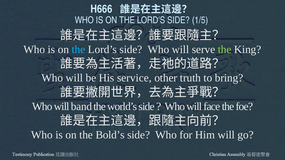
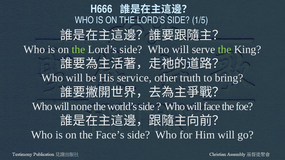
the colour: light blue -> light green (78, 50)
band: band -> none (81, 107)
Bold’s: Bold’s -> Face’s (110, 135)
